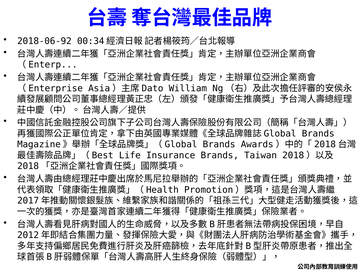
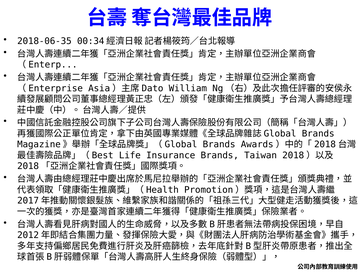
2018-06-92: 2018-06-92 -> 2018-06-35 (44, 41)
